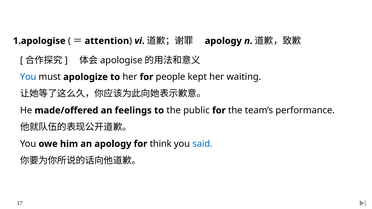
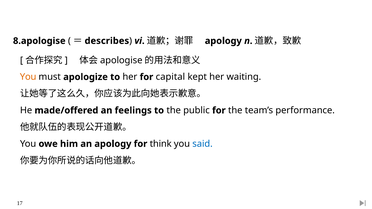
1.apologise: 1.apologise -> 8.apologise (39, 41)
attention: attention -> describes (107, 41)
You colour: blue -> orange (28, 77)
people: people -> capital (170, 77)
